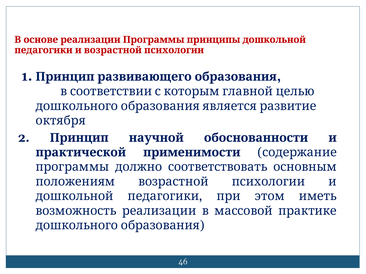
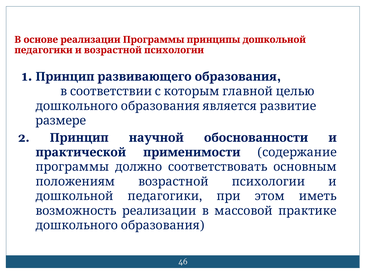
октября: октября -> размере (61, 121)
